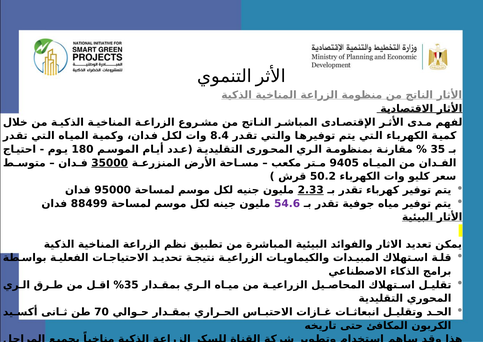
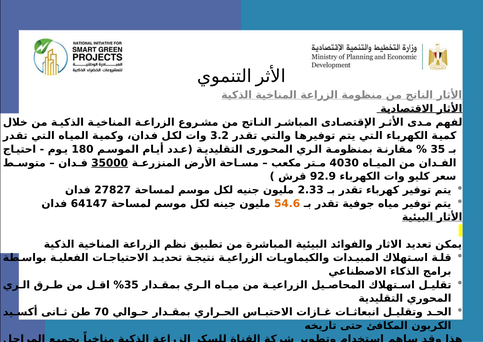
8.4: 8.4 -> 3.2 (220, 136)
9405: 9405 -> 4030 (344, 163)
50.2: 50.2 -> 92.9 (323, 176)
95000: 95000 -> 27827 (113, 190)
2.33 underline: present -> none (311, 190)
88499: 88499 -> 64147 (89, 203)
54.6 colour: purple -> orange (287, 203)
